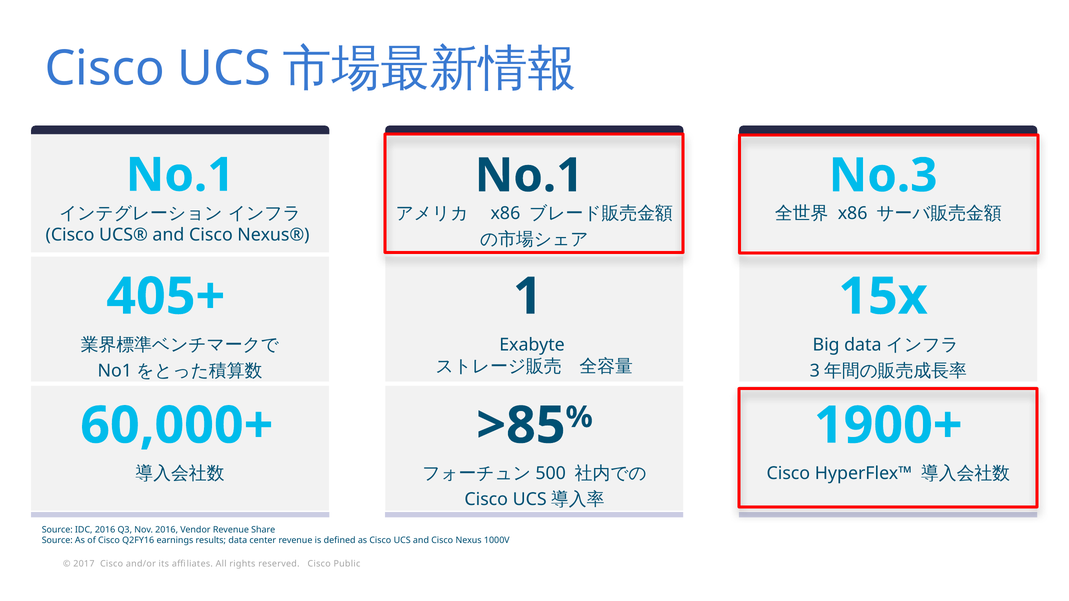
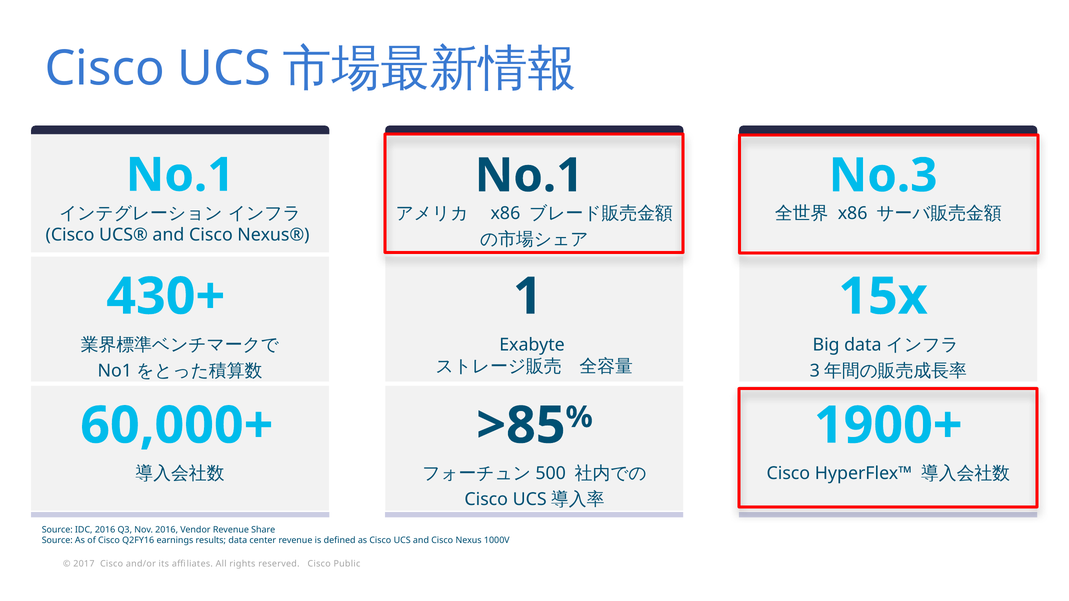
405+: 405+ -> 430+ (166, 297)
